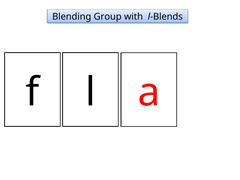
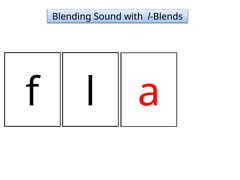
Group: Group -> Sound (108, 17)
